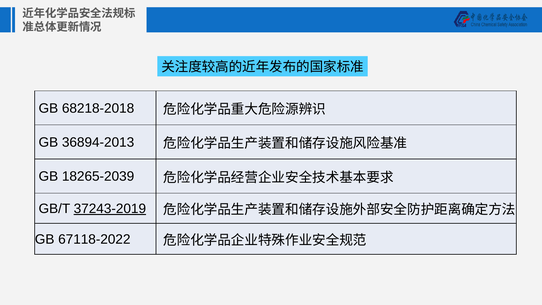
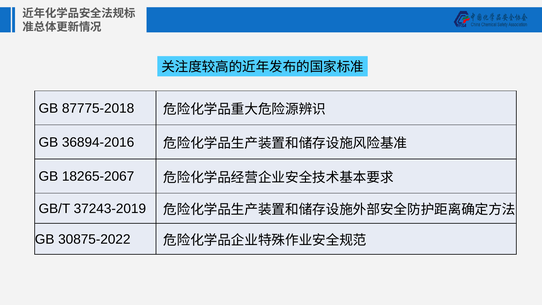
68218-2018: 68218-2018 -> 87775-2018 (98, 108)
36894-2013: 36894-2013 -> 36894-2016 (98, 142)
18265-2039: 18265-2039 -> 18265-2067 (98, 176)
37243-2019 underline: present -> none (110, 209)
67118-2022: 67118-2022 -> 30875-2022 (94, 239)
